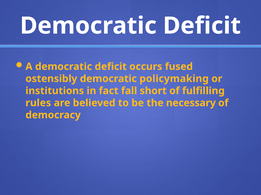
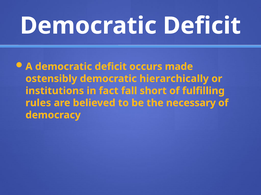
fused: fused -> made (179, 67)
policymaking: policymaking -> hierarchically (174, 79)
